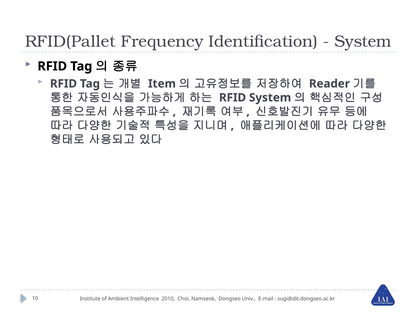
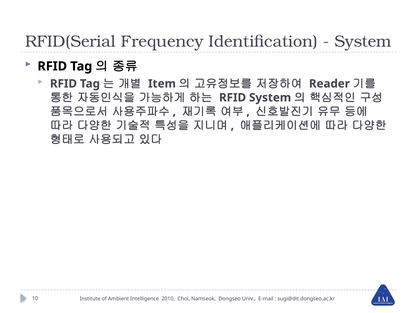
RFID(Pallet: RFID(Pallet -> RFID(Serial (70, 41)
